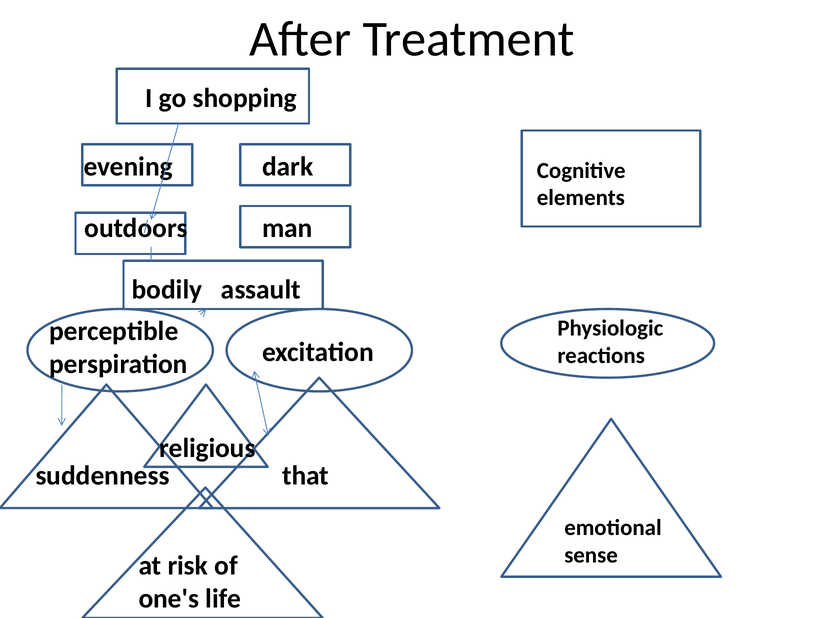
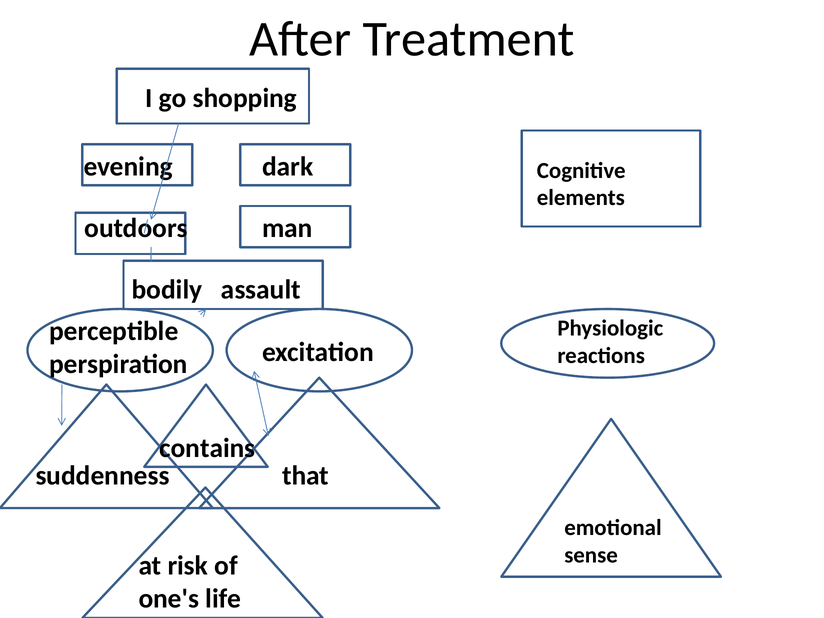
religious: religious -> contains (207, 448)
